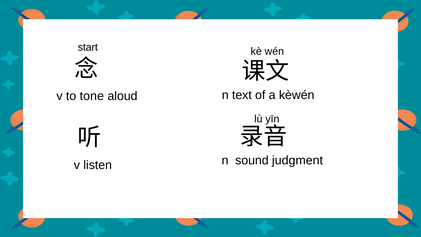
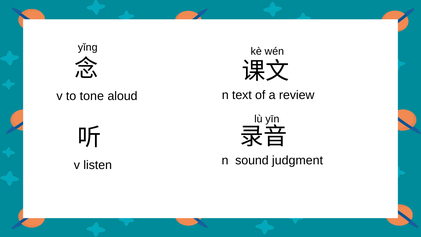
start: start -> yǐng (88, 47)
kèwén: kèwén -> review (297, 95)
